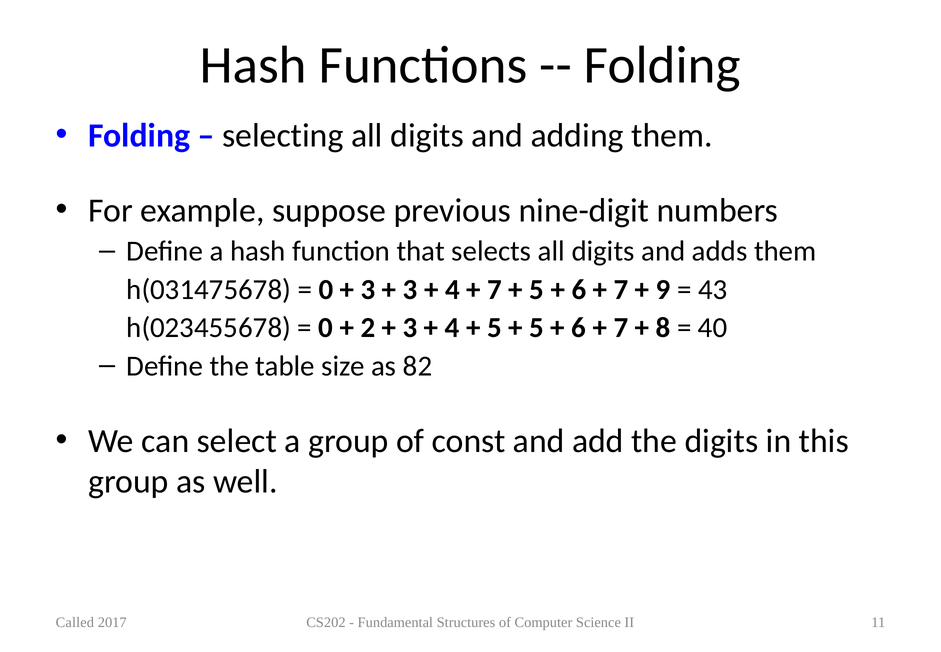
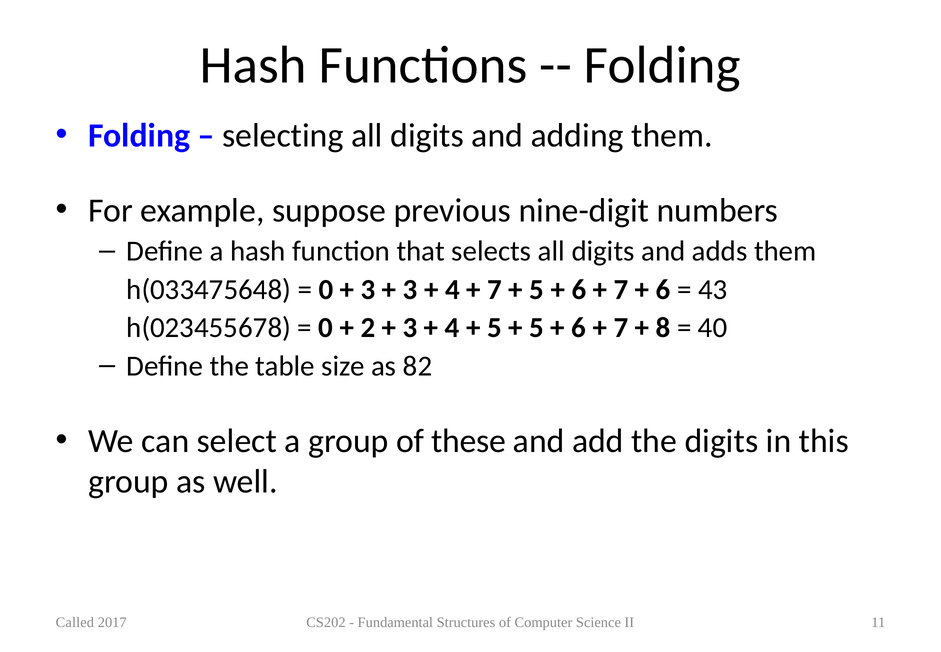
h(031475678: h(031475678 -> h(033475648 (209, 289)
9: 9 -> 6 (663, 289)
const: const -> these (469, 441)
